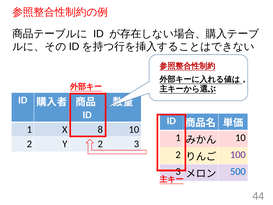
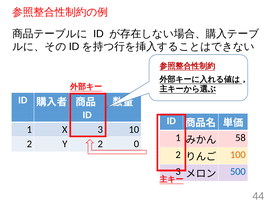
X 8: 8 -> 3 (100, 129)
10: 10 -> 58 (240, 138)
2 3: 3 -> 0 (136, 144)
100 colour: purple -> orange (238, 154)
